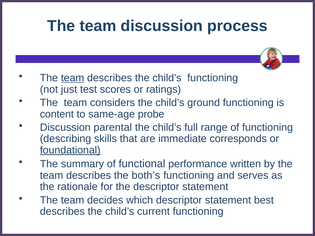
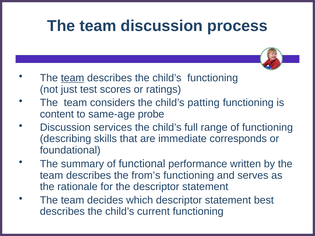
ground: ground -> patting (204, 103)
parental: parental -> services (113, 128)
foundational underline: present -> none (70, 150)
both’s: both’s -> from’s (146, 176)
